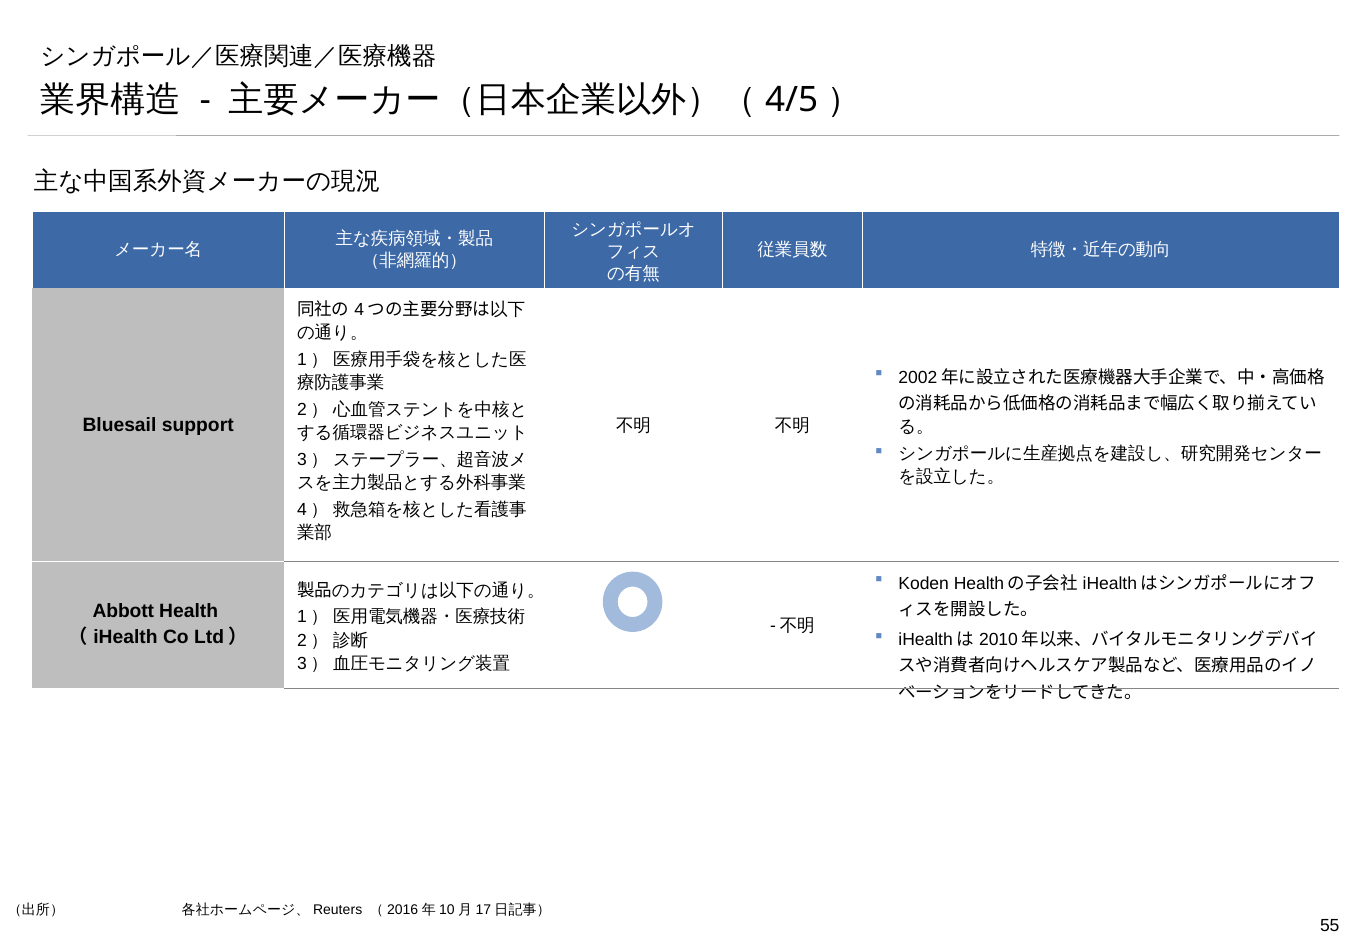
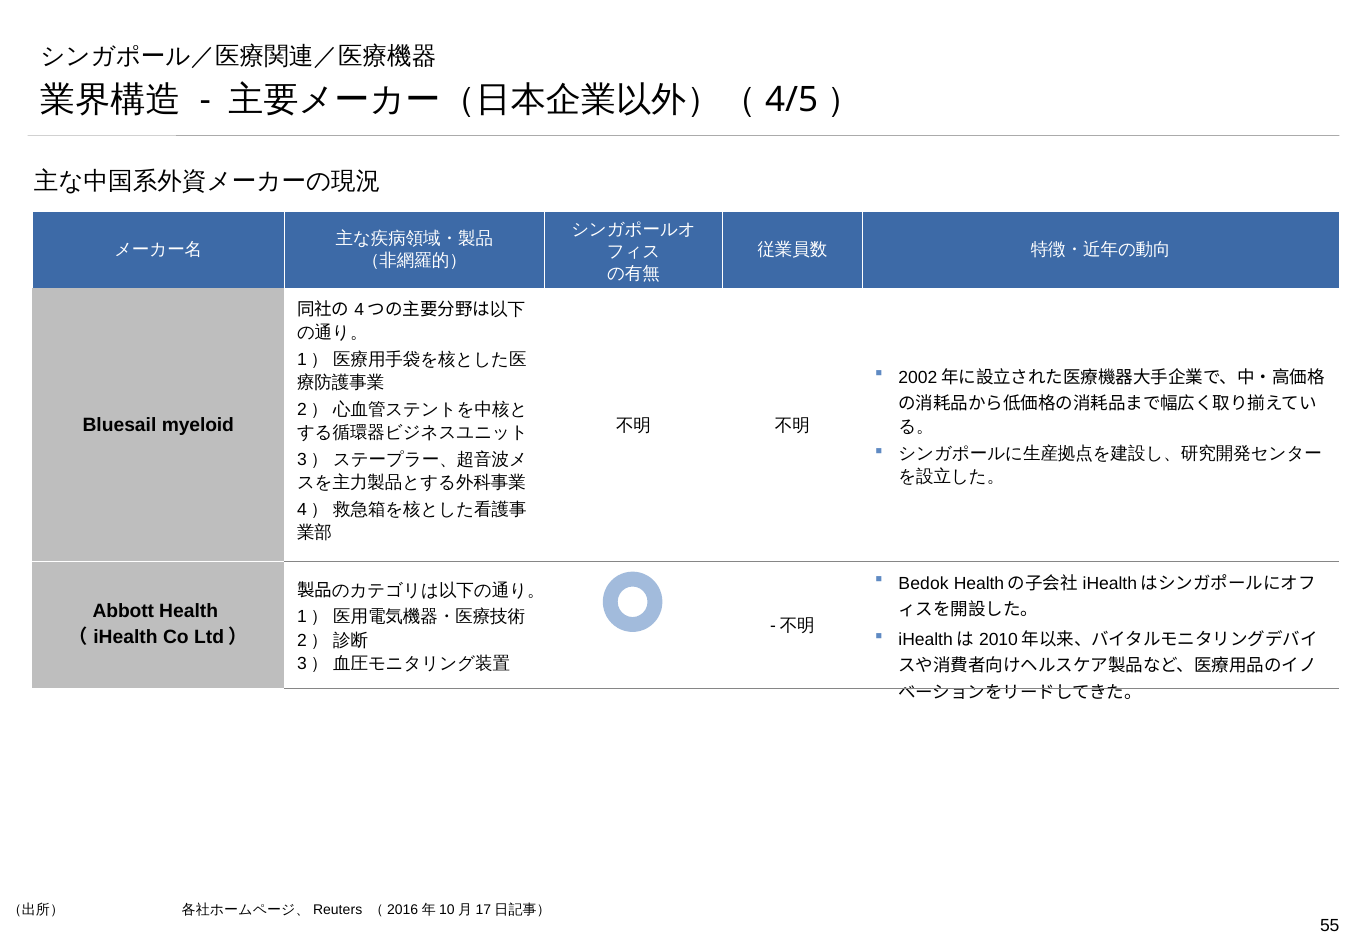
support: support -> myeloid (198, 425)
Koden: Koden -> Bedok (924, 583)
